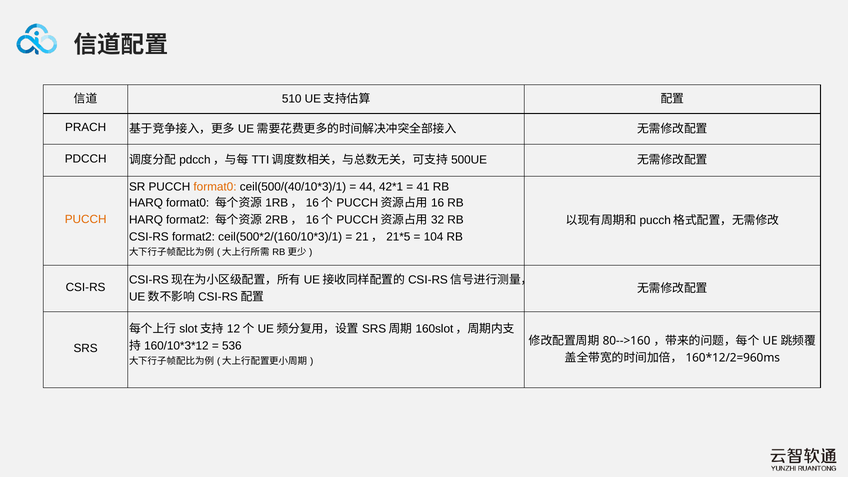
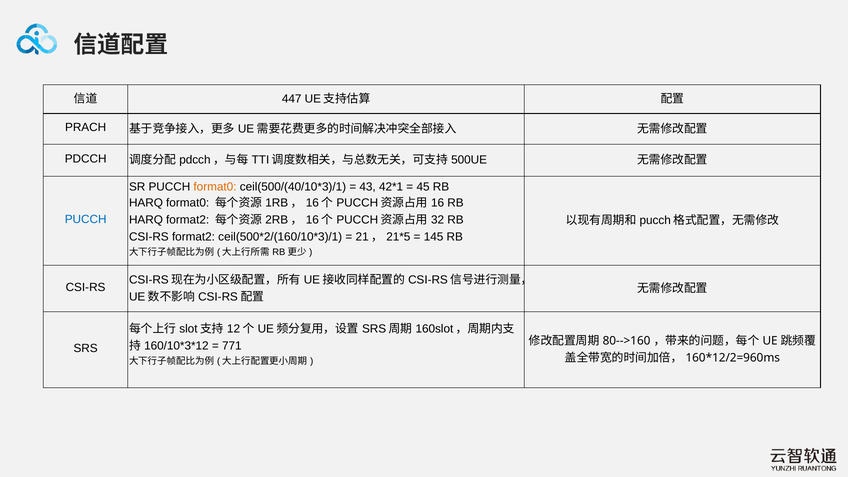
510: 510 -> 447 (292, 99)
44: 44 -> 43 (368, 187)
41: 41 -> 45 (423, 187)
PUCCH colour: orange -> blue (86, 219)
104: 104 -> 145 (434, 237)
536: 536 -> 771 (232, 346)
